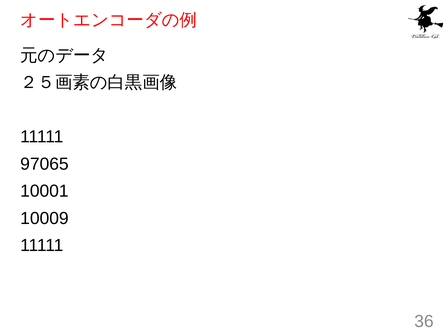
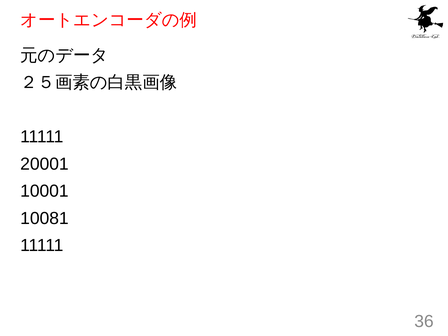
97065: 97065 -> 20001 (44, 164)
10009: 10009 -> 10081 (44, 218)
